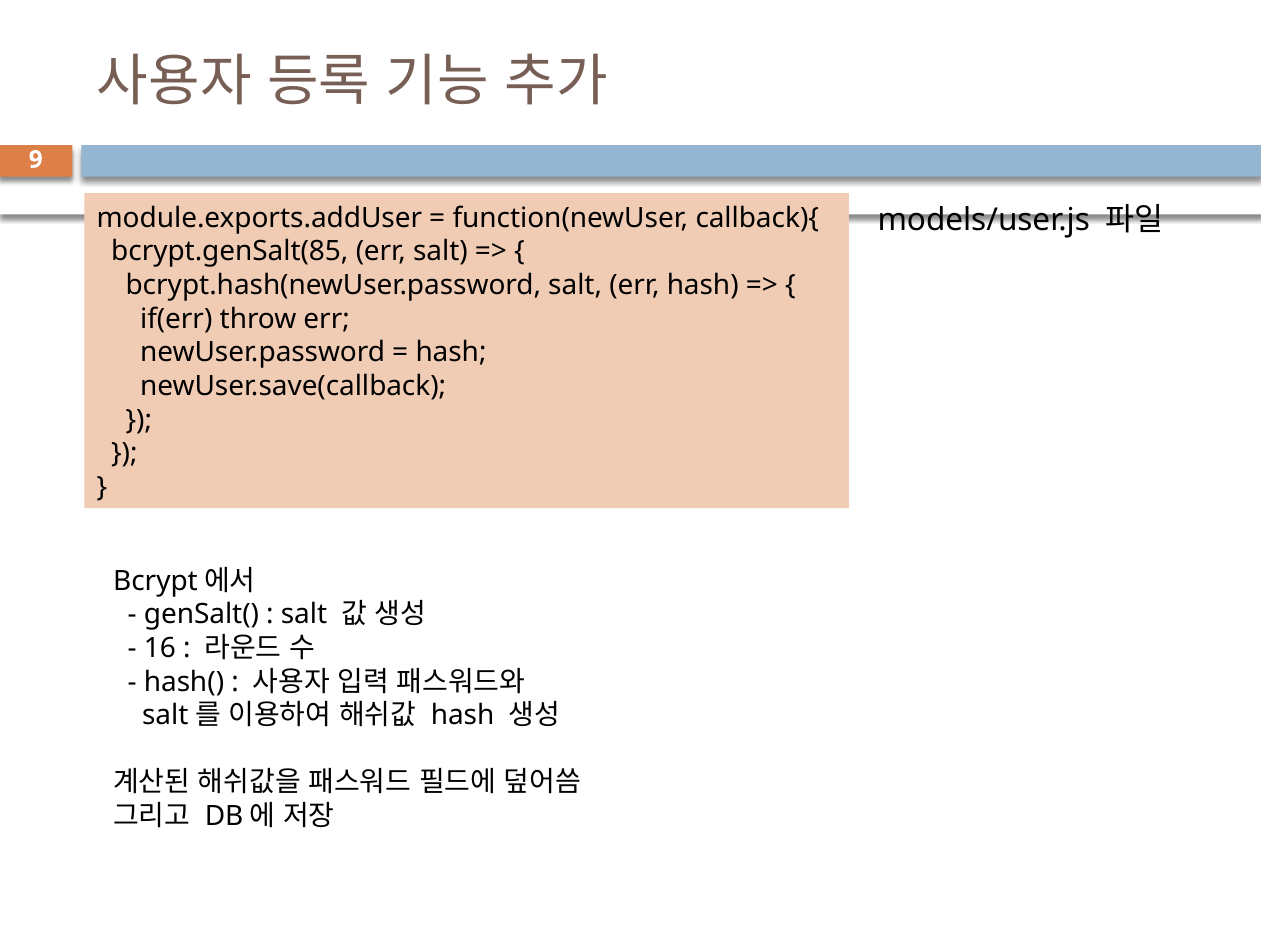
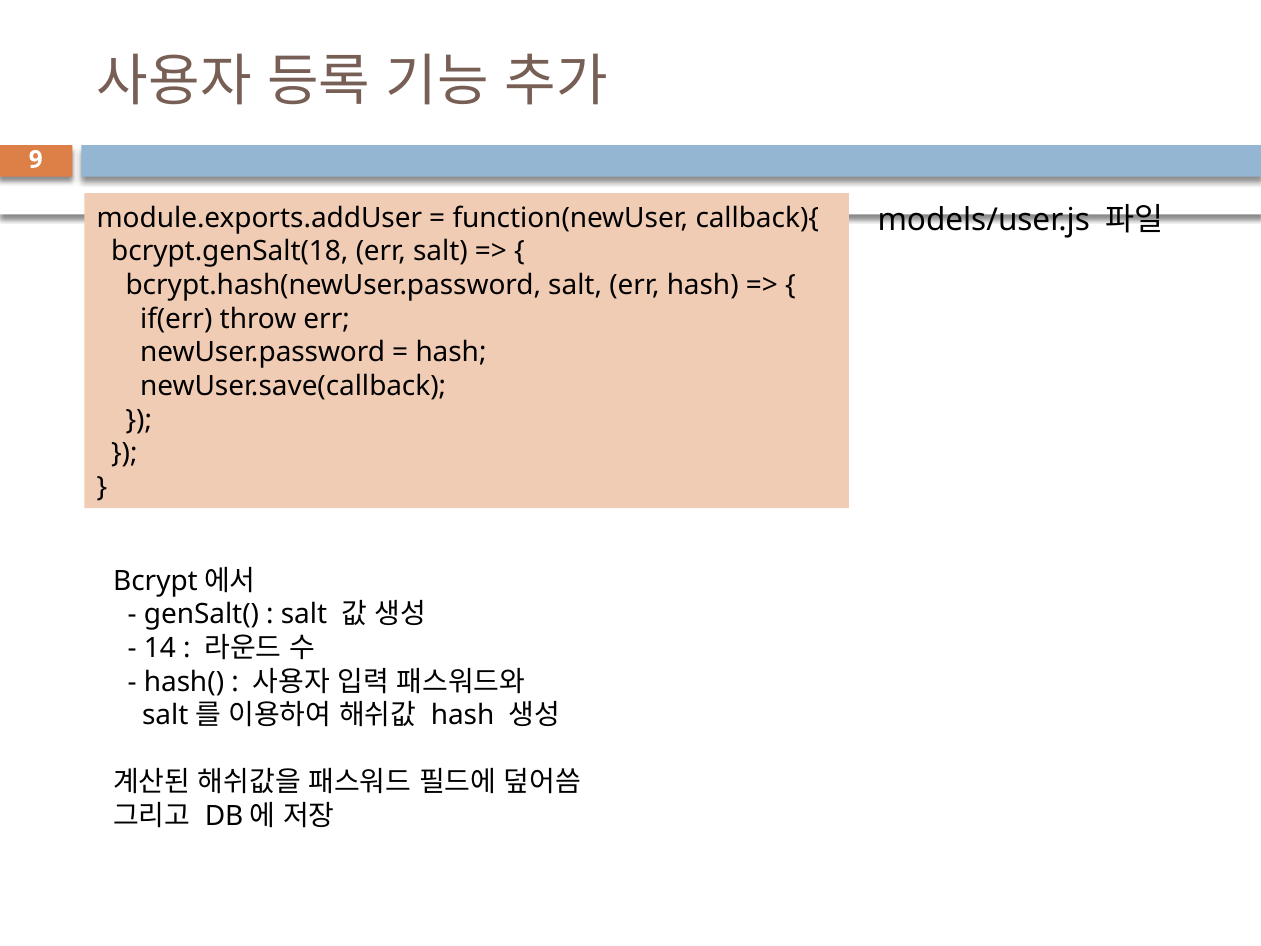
bcrypt.genSalt(85: bcrypt.genSalt(85 -> bcrypt.genSalt(18 (230, 252)
16: 16 -> 14 (160, 648)
